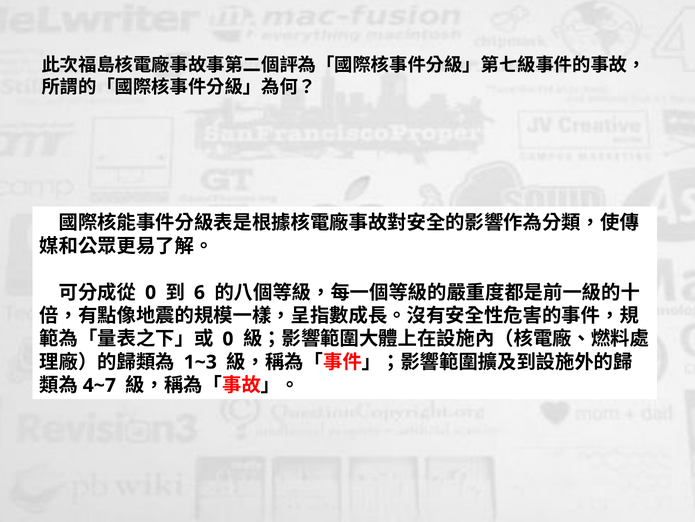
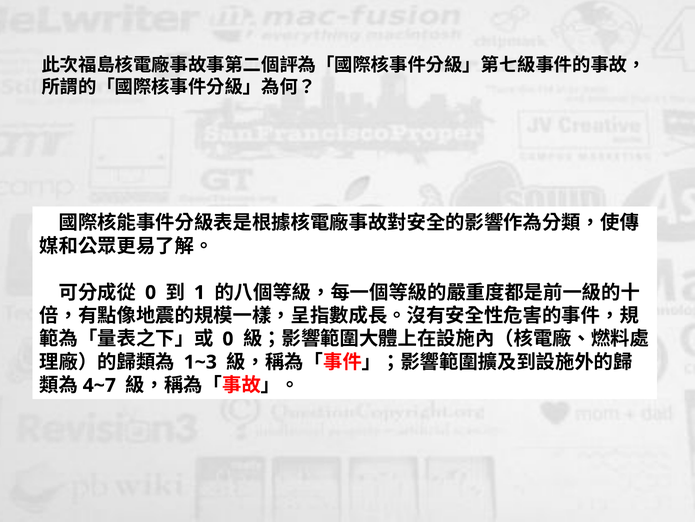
6: 6 -> 1 (199, 292)
